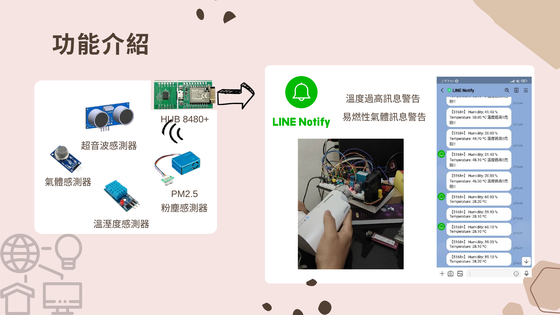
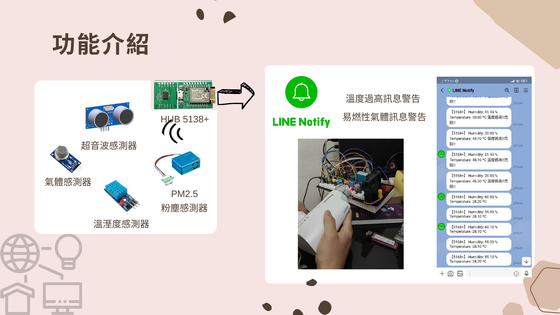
8480+: 8480+ -> 5138+ (196, 120)
